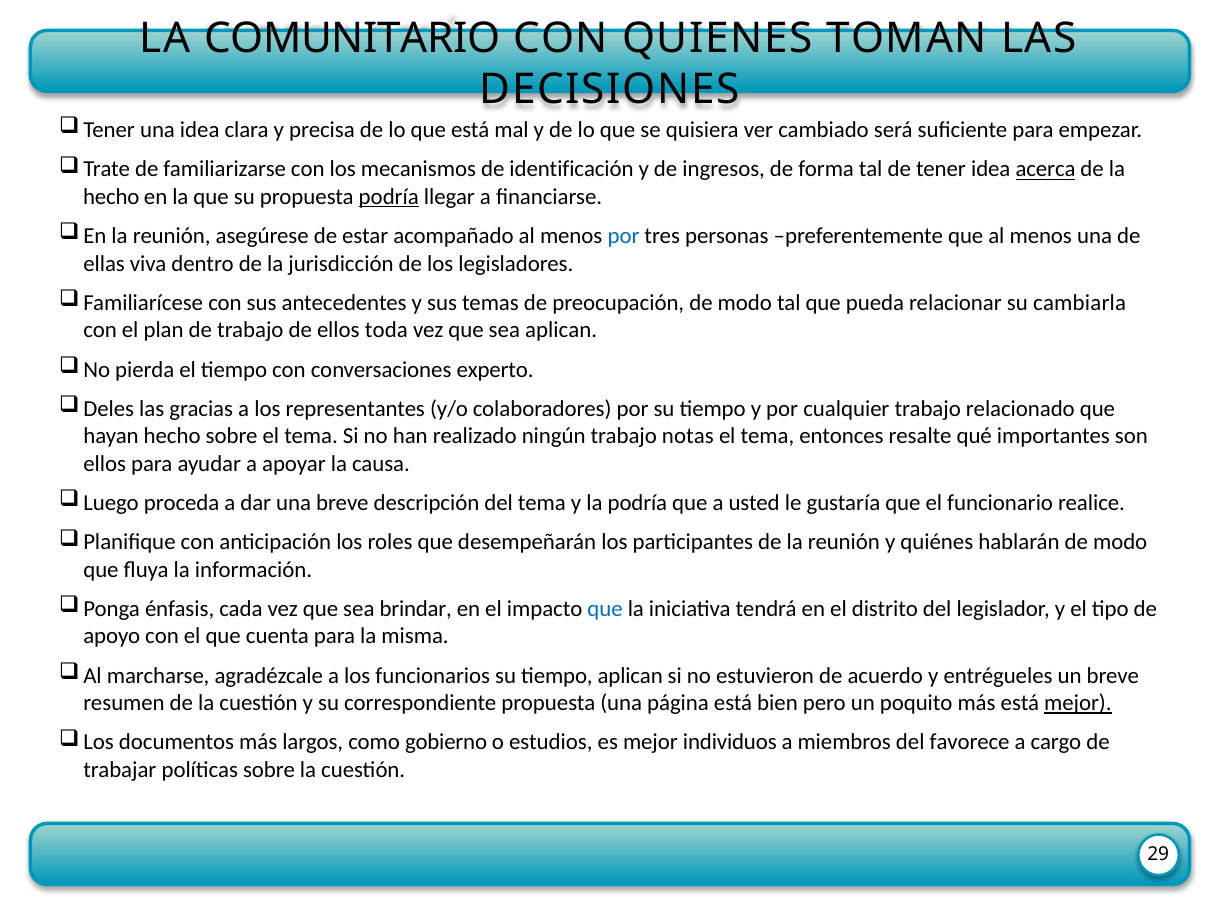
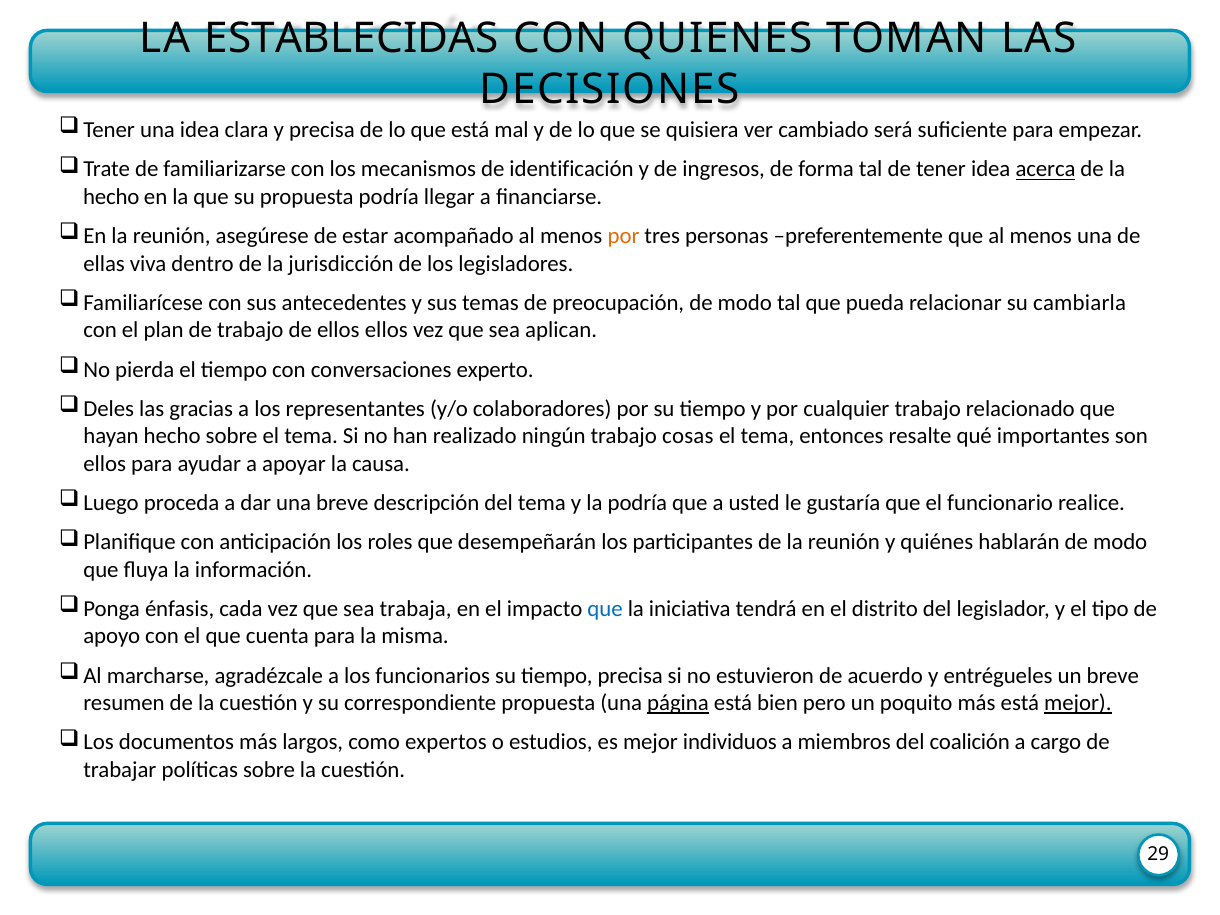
COMUNITARIO: COMUNITARIO -> ESTABLECIDAS (352, 38)
podría underline: present -> none (389, 197)
por colour: blue -> orange (624, 236)
ellos toda: toda -> ellos (386, 330)
notas: notas -> cosas (688, 436)
brindar: brindar -> trabaja (416, 609)
tiempo aplican: aplican -> precisa (630, 676)
página underline: none -> present (678, 703)
gobierno: gobierno -> expertos (446, 742)
favorece: favorece -> coalición (970, 742)
